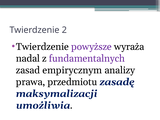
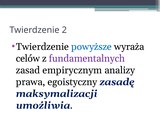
powyższe colour: purple -> blue (91, 47)
nadal: nadal -> celów (28, 58)
przedmiotu: przedmiotu -> egoistyczny (72, 82)
